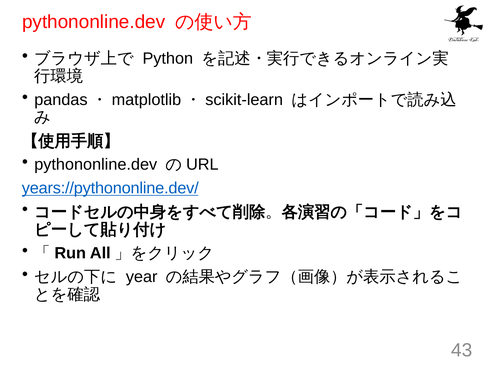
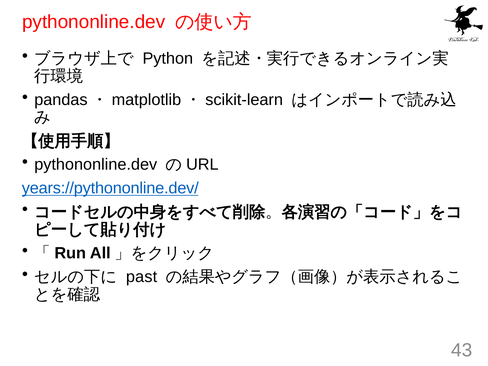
year: year -> past (142, 277)
